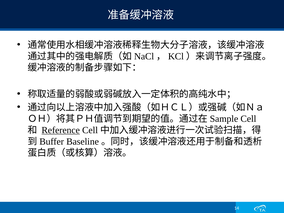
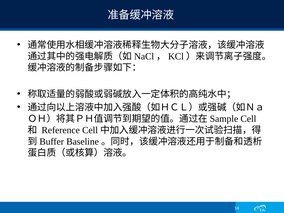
Reference underline: present -> none (61, 130)
